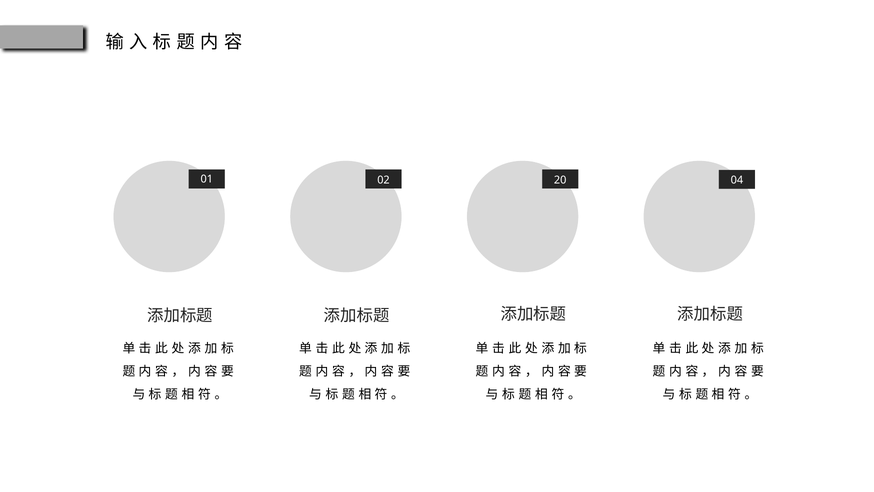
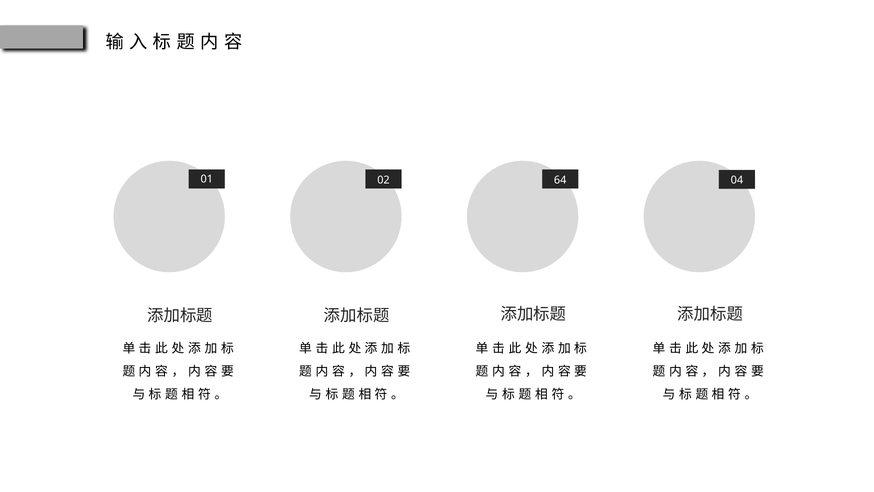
20: 20 -> 64 (560, 180)
